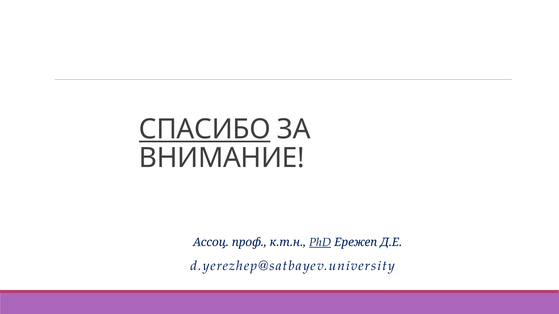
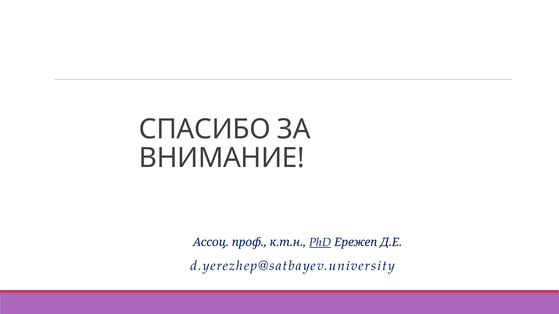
СПАСИБО underline: present -> none (205, 130)
